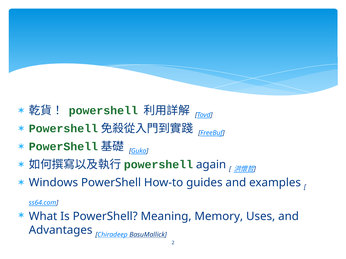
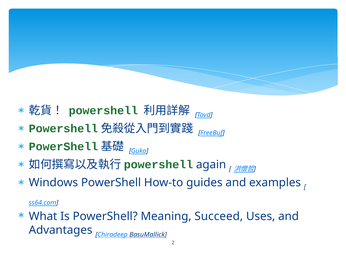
Memory: Memory -> Succeed (219, 217)
